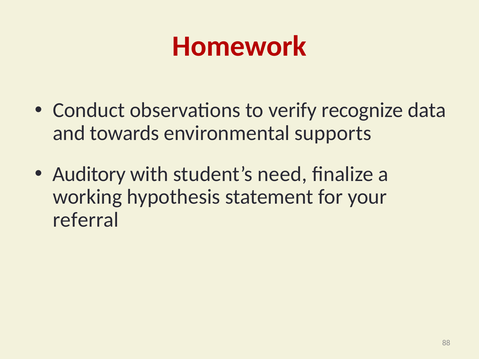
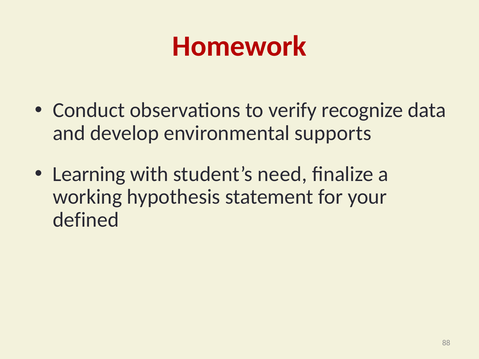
towards: towards -> develop (125, 133)
Auditory: Auditory -> Learning (89, 174)
referral: referral -> defined (86, 220)
